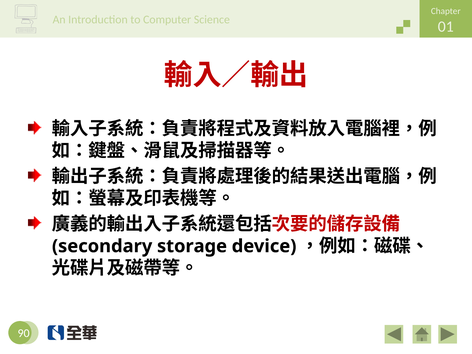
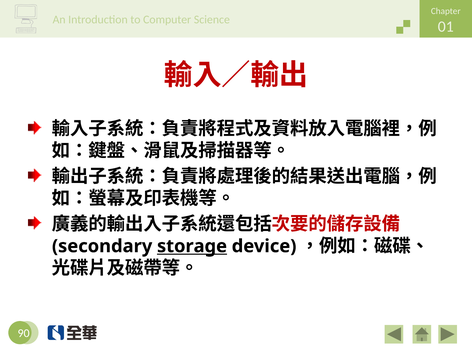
storage underline: none -> present (192, 246)
